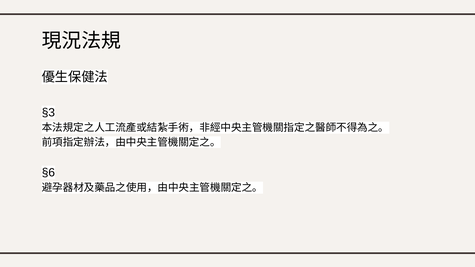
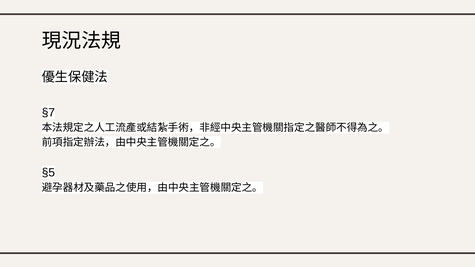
§3: §3 -> §7 (48, 113)
§6: §6 -> §5 (48, 173)
